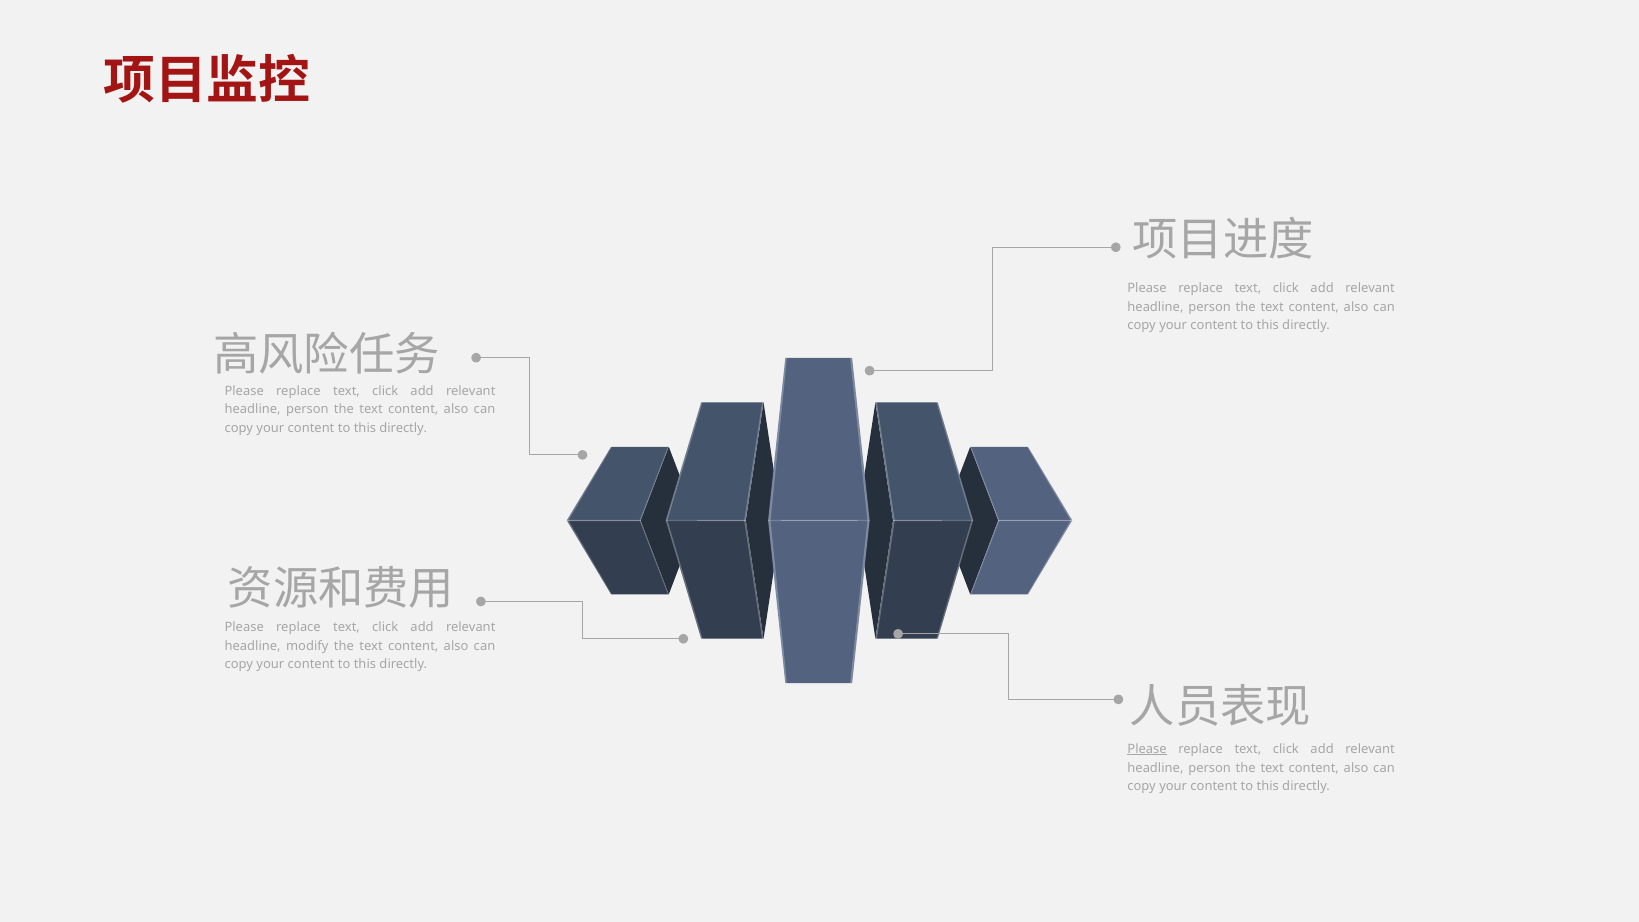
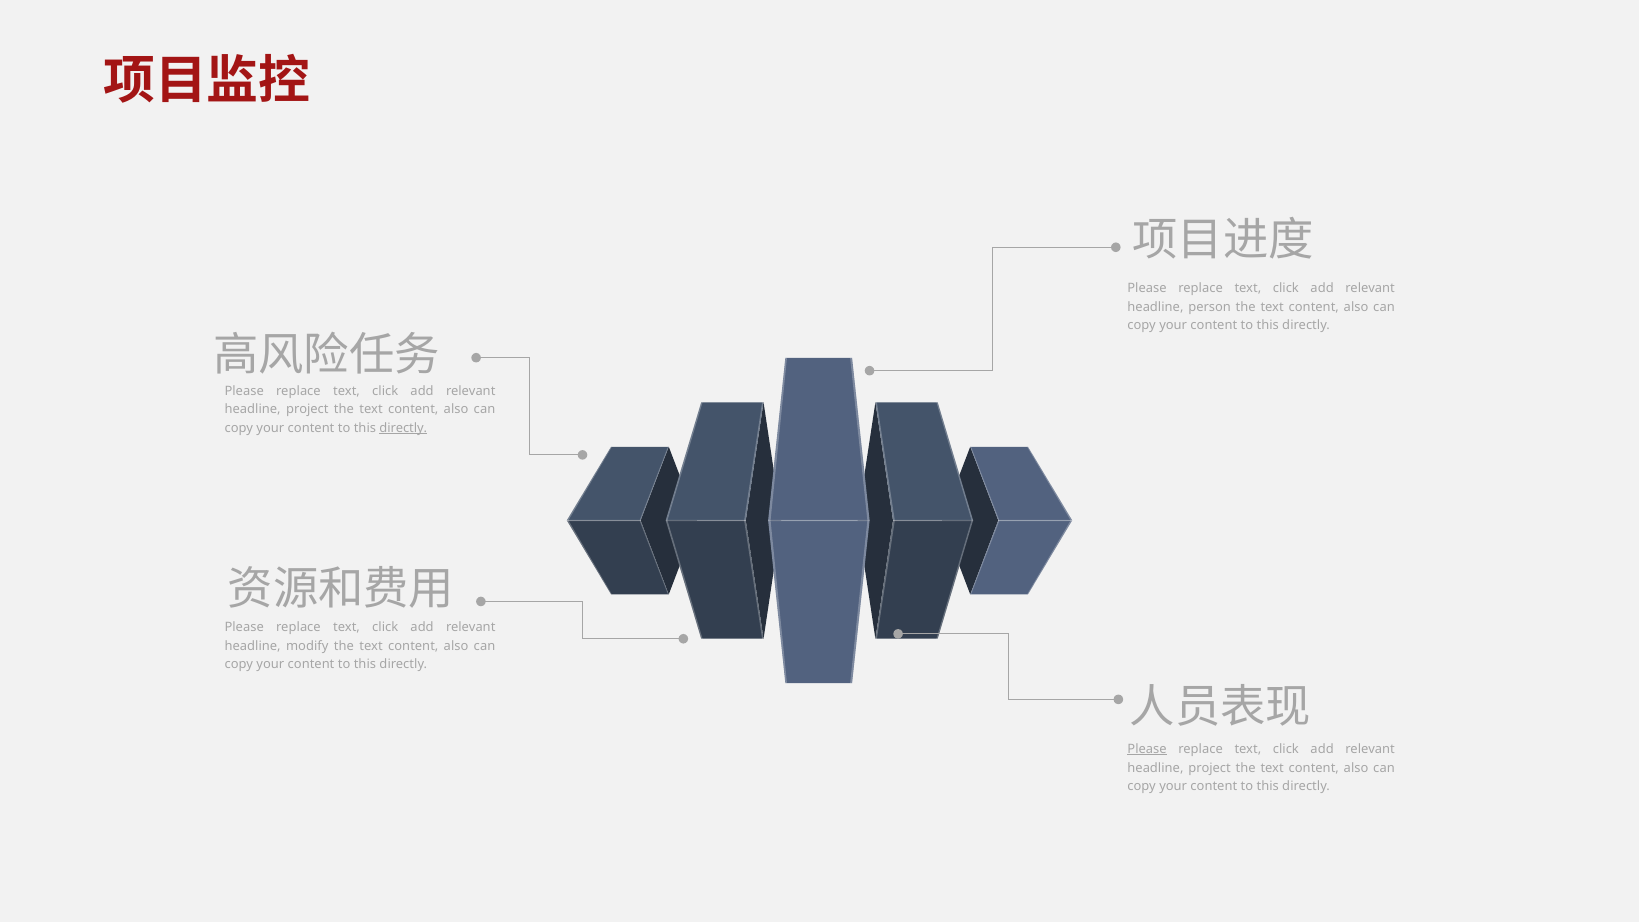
person: person -> project (307, 409)
directly underline: none -> present (403, 428)
person: person -> project (1210, 768)
